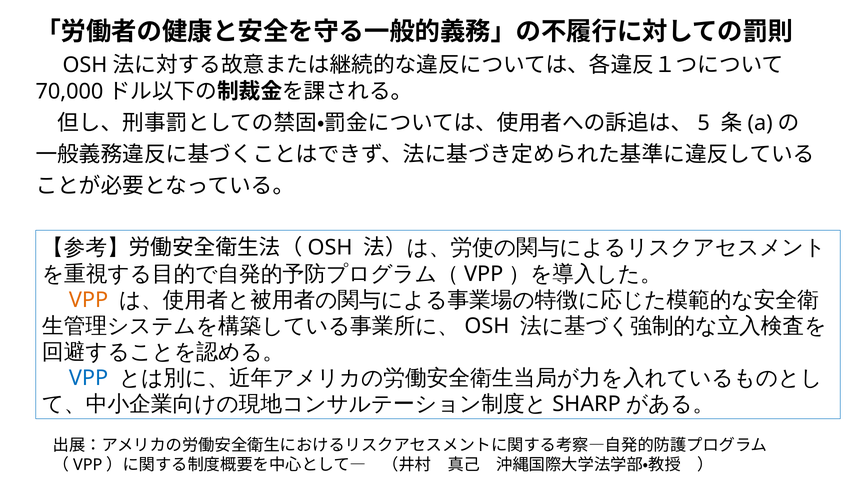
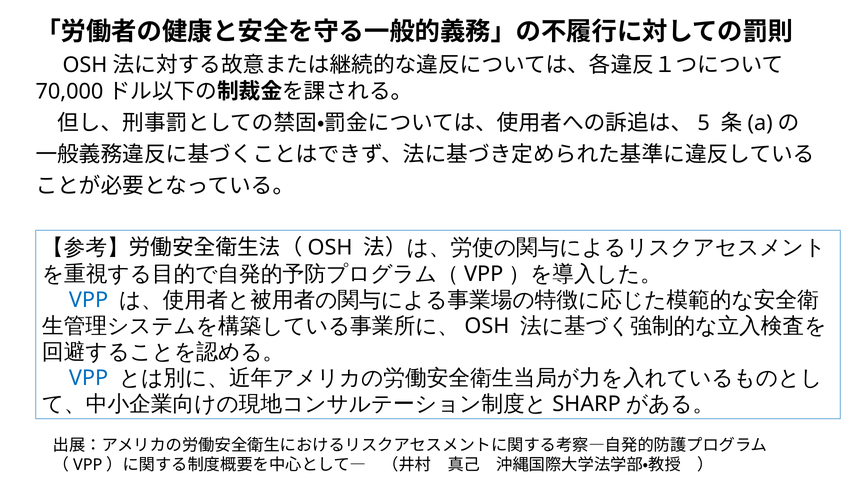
VPP colour: orange -> blue (89, 299)
